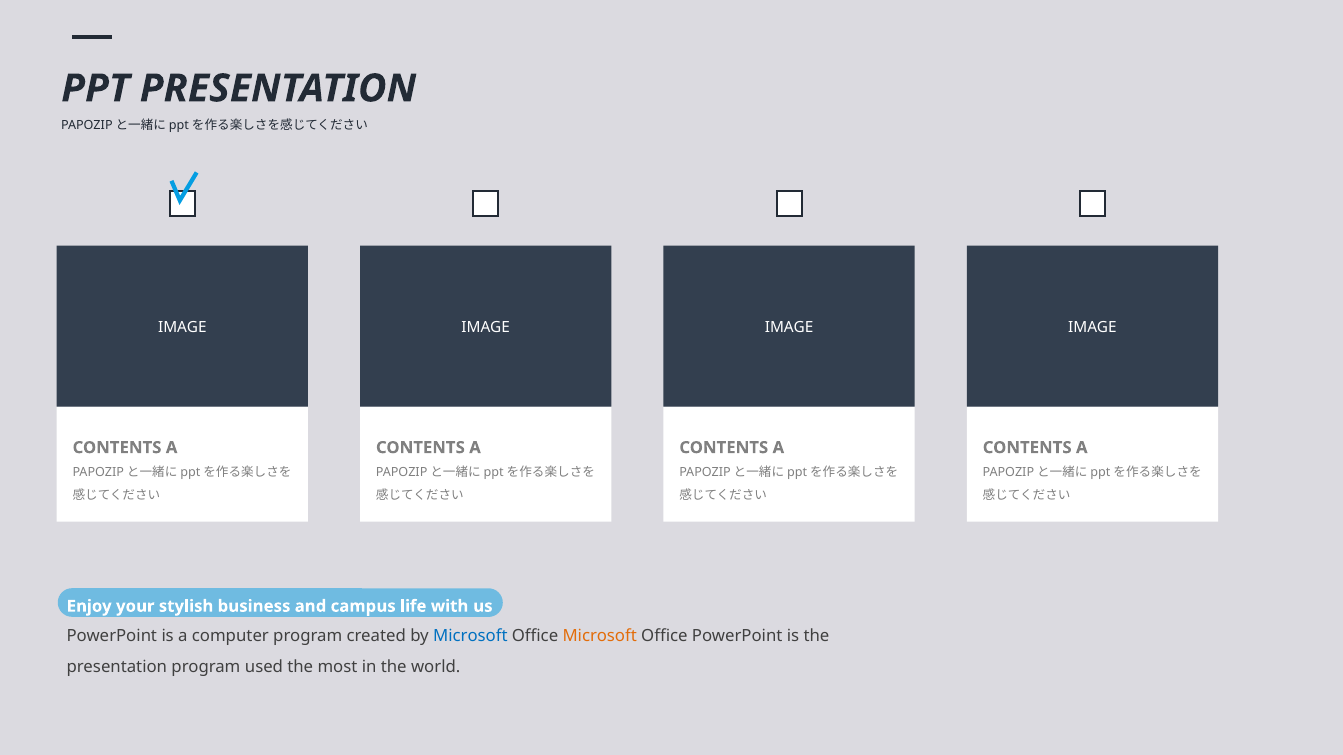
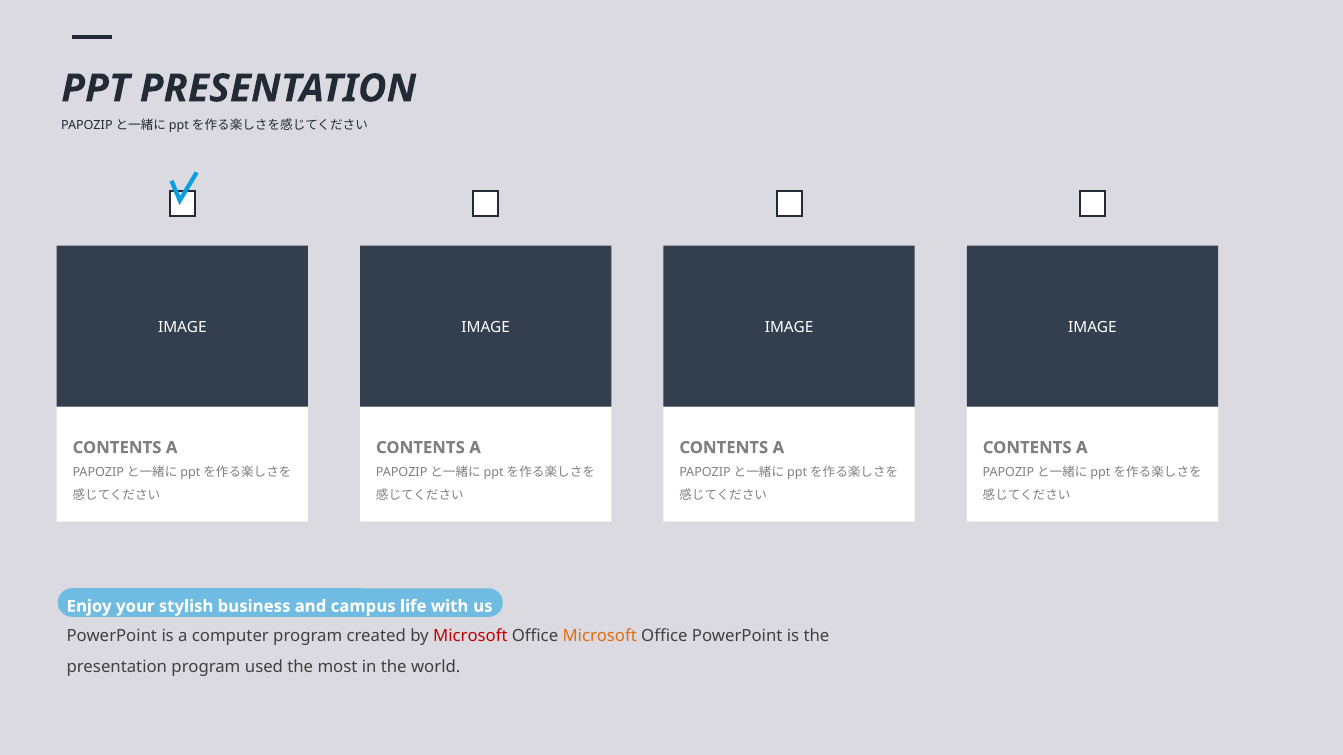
Microsoft colour: blue -> red (470, 637)
